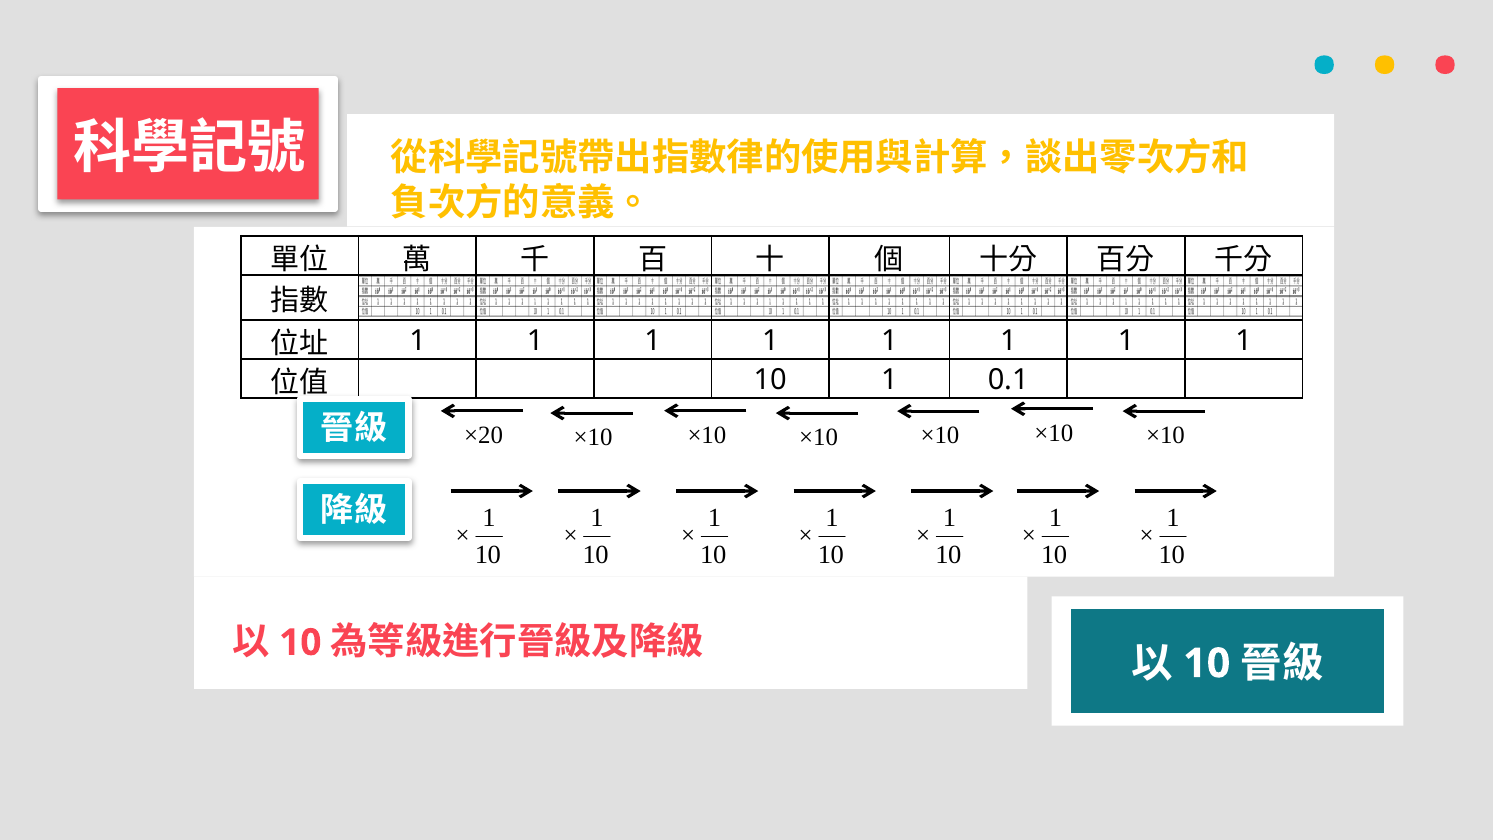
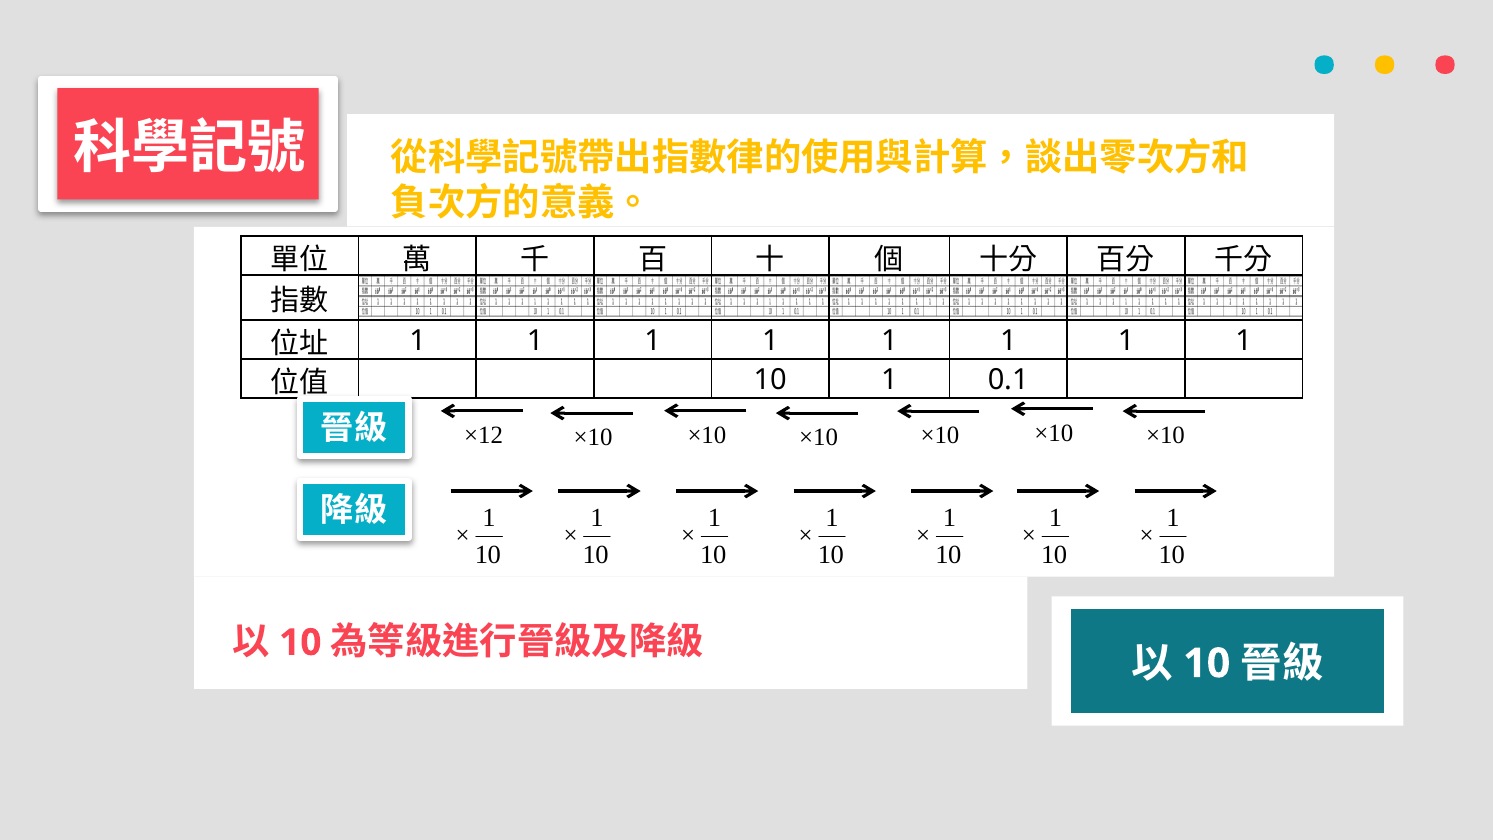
×20: ×20 -> ×12 (484, 435)
